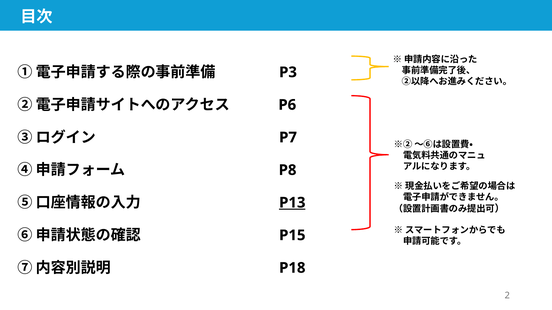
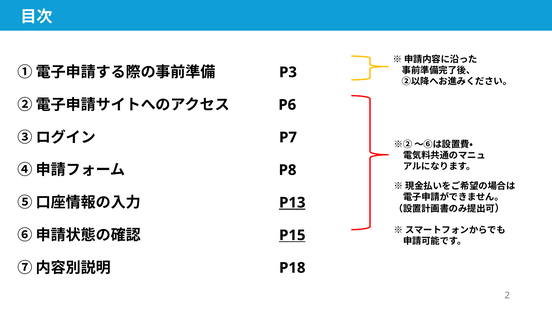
P15 underline: none -> present (292, 236)
